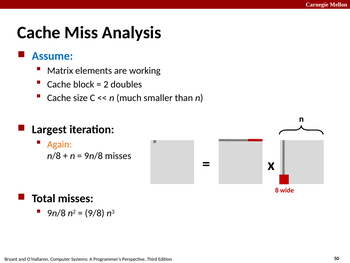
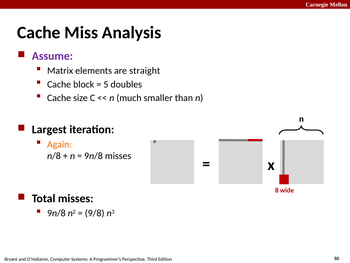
Assume colour: blue -> purple (52, 56)
working: working -> straight (145, 71)
2: 2 -> 5 (106, 84)
